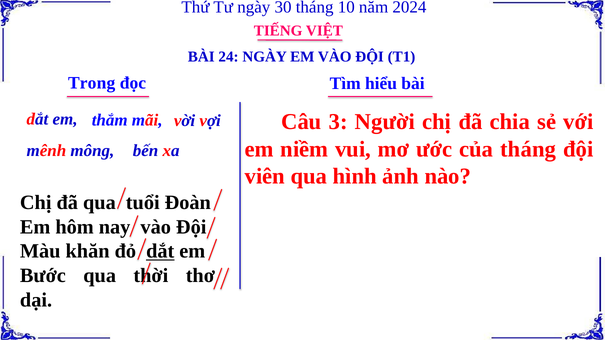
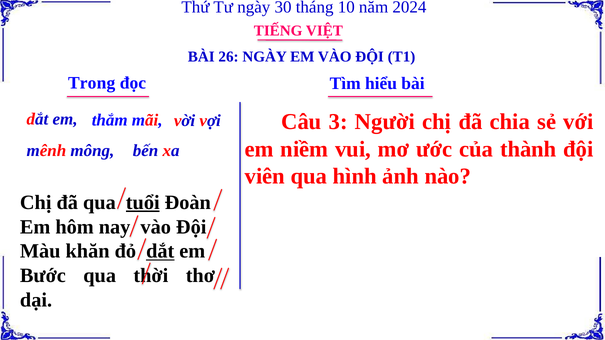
24: 24 -> 26 (229, 57)
của tháng: tháng -> thành (528, 149)
tuổi underline: none -> present (143, 202)
